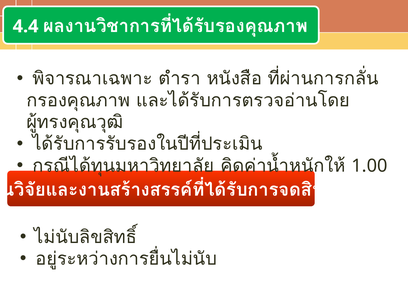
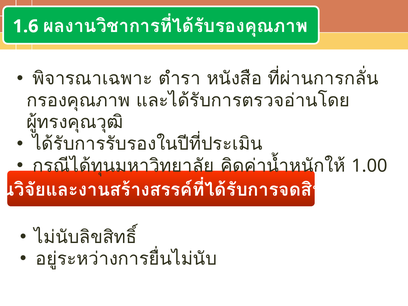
4.4: 4.4 -> 1.6 (26, 26)
